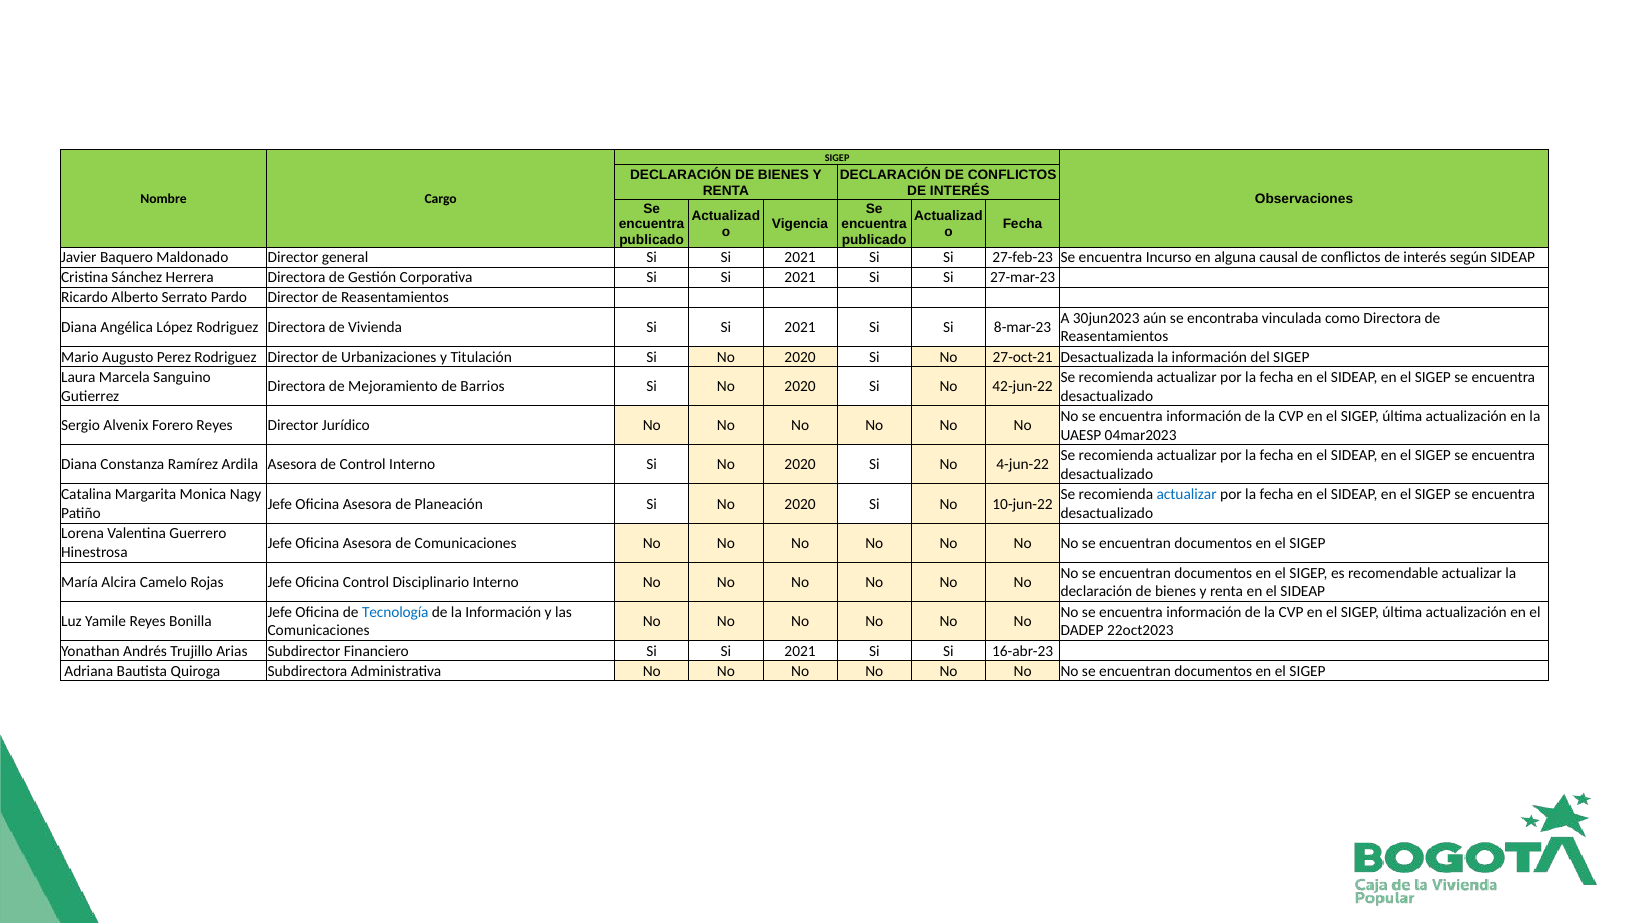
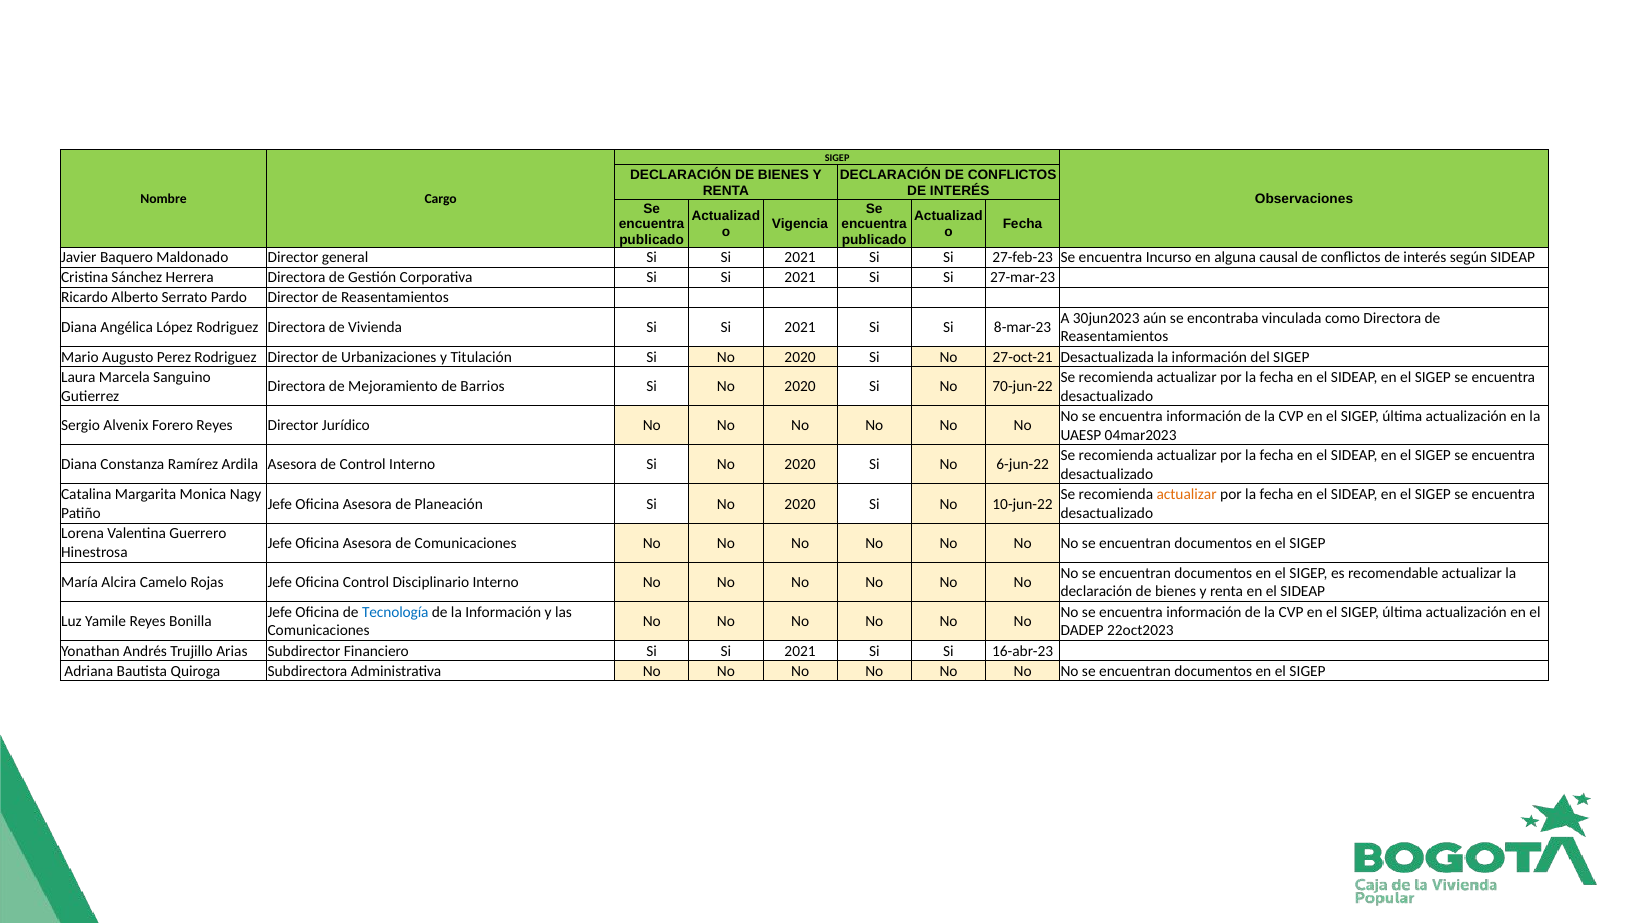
42-jun-22: 42-jun-22 -> 70-jun-22 (1023, 387)
4-jun-22: 4-jun-22 -> 6-jun-22 (1023, 465)
actualizar colour: blue -> orange (1187, 495)
